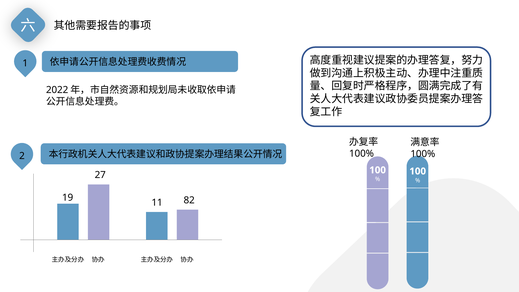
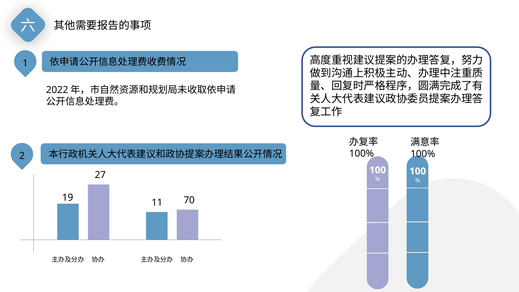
82: 82 -> 70 (189, 200)
